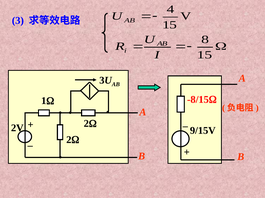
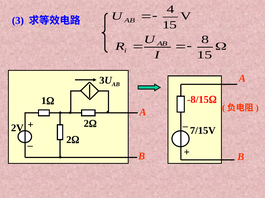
9/15V: 9/15V -> 7/15V (203, 131)
